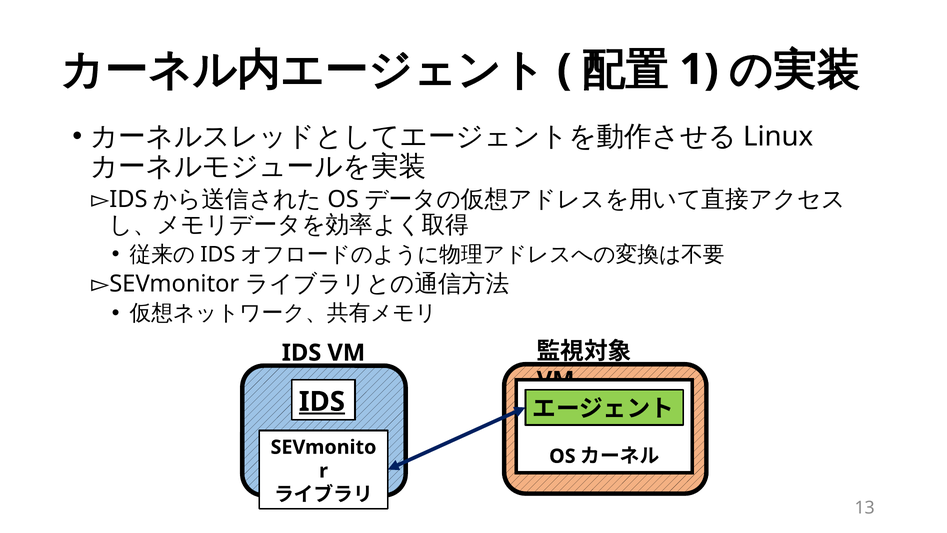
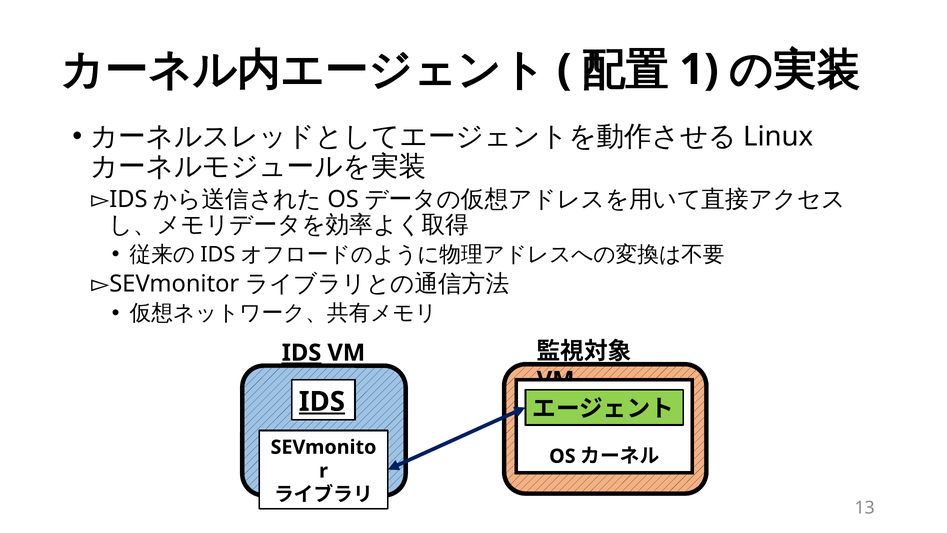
IDS underline: none -> present (302, 353)
